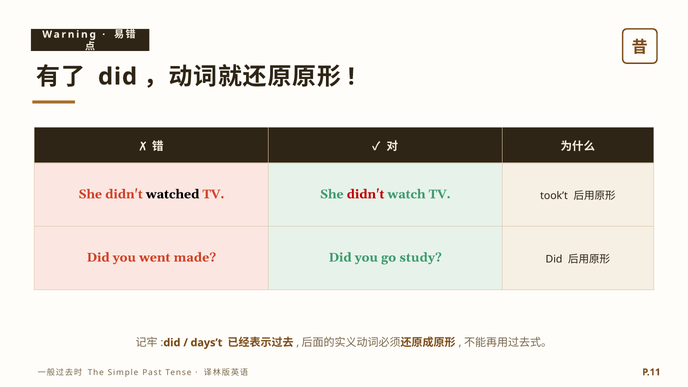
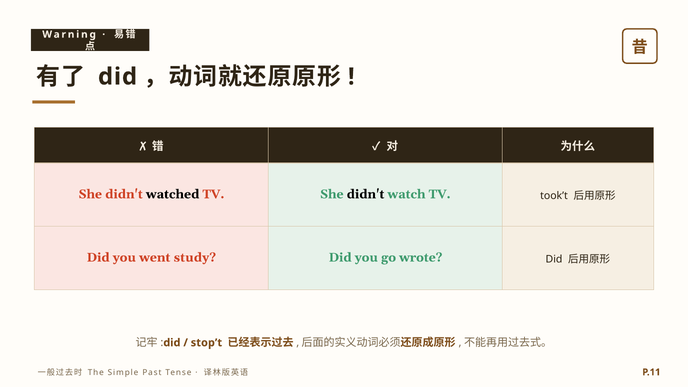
didn't colour: red -> black (366, 194)
made: made -> study (195, 257)
study: study -> wrote (421, 257)
days’t: days’t -> stop’t (206, 343)
